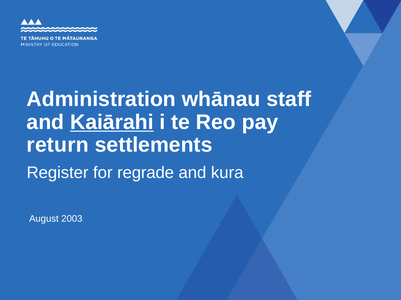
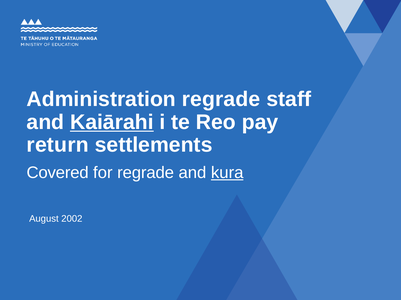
Administration whānau: whānau -> regrade (221, 100)
Register: Register -> Covered (58, 173)
kura underline: none -> present (227, 173)
2003: 2003 -> 2002 (72, 219)
